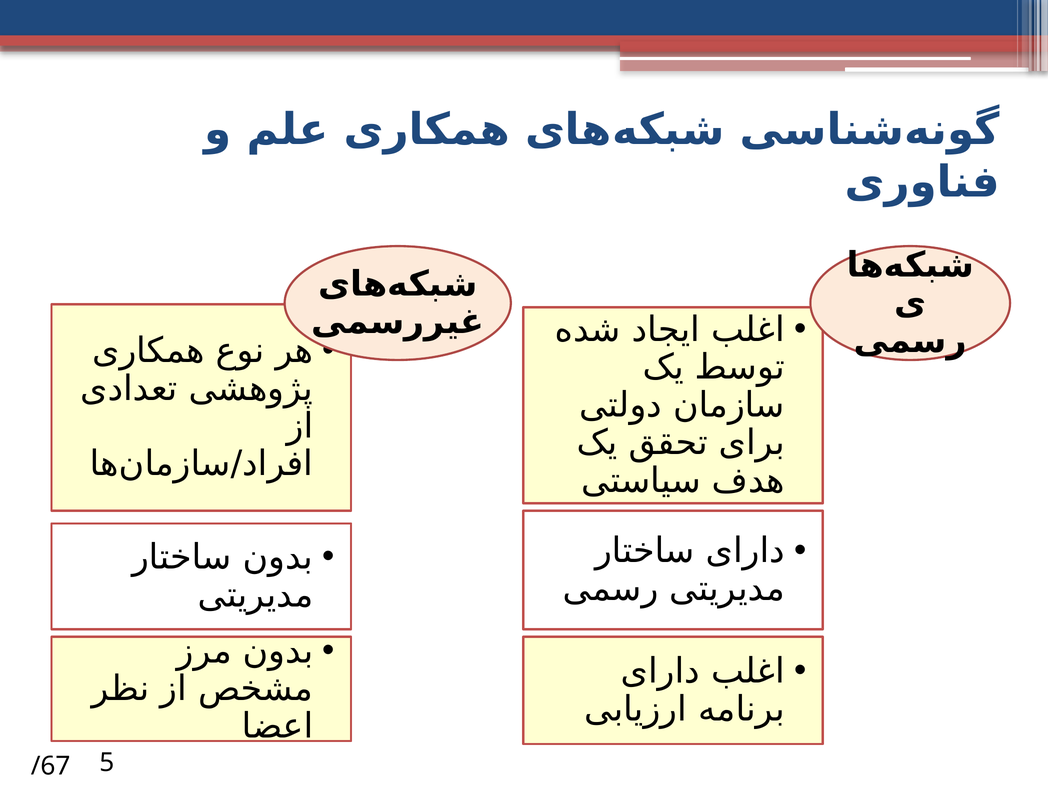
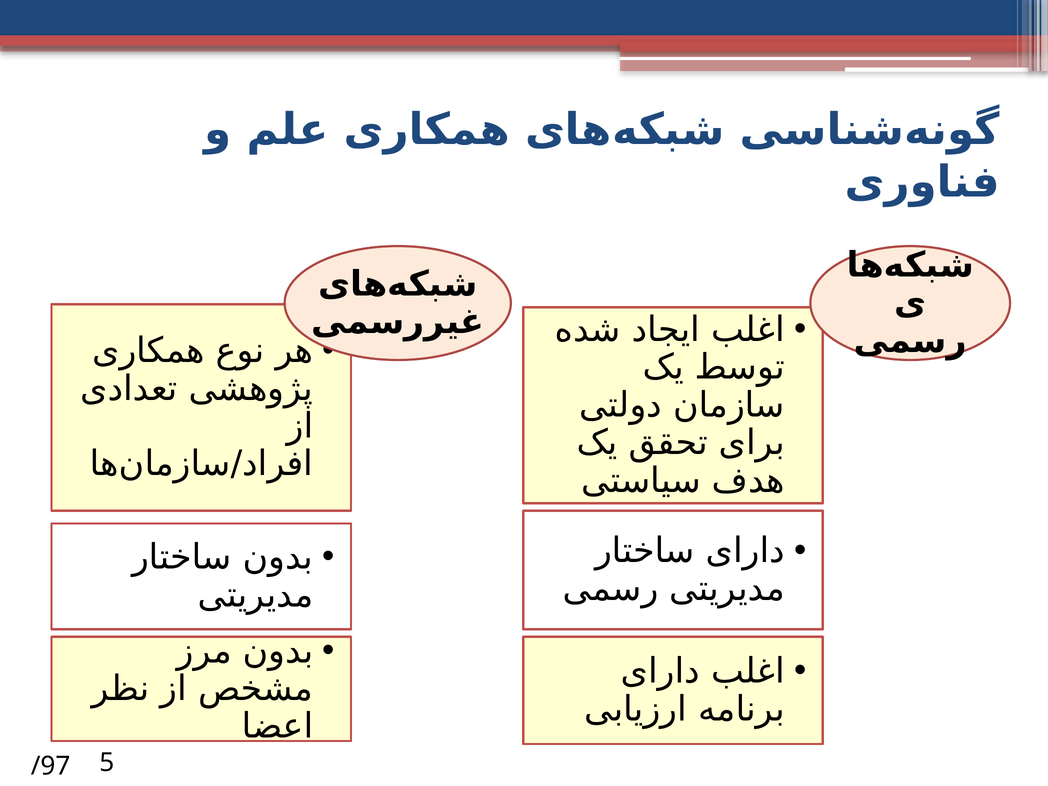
/67: /67 -> /97 (51, 766)
